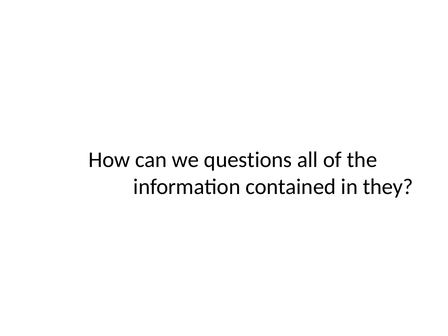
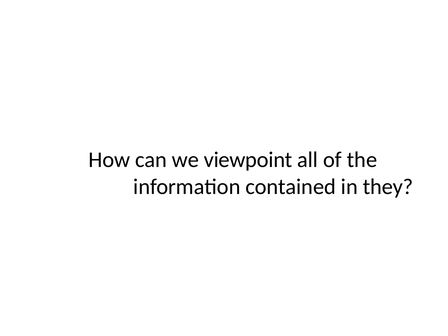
questions: questions -> viewpoint (248, 160)
